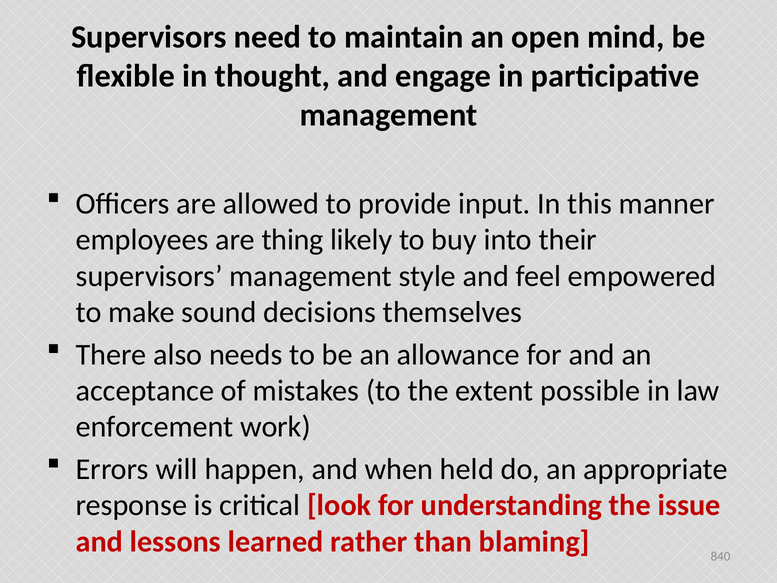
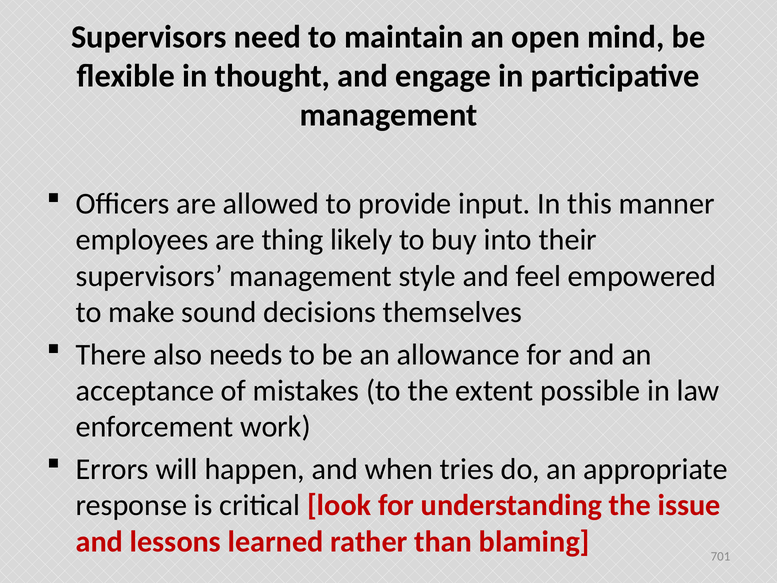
held: held -> tries (467, 469)
840: 840 -> 701 (721, 556)
